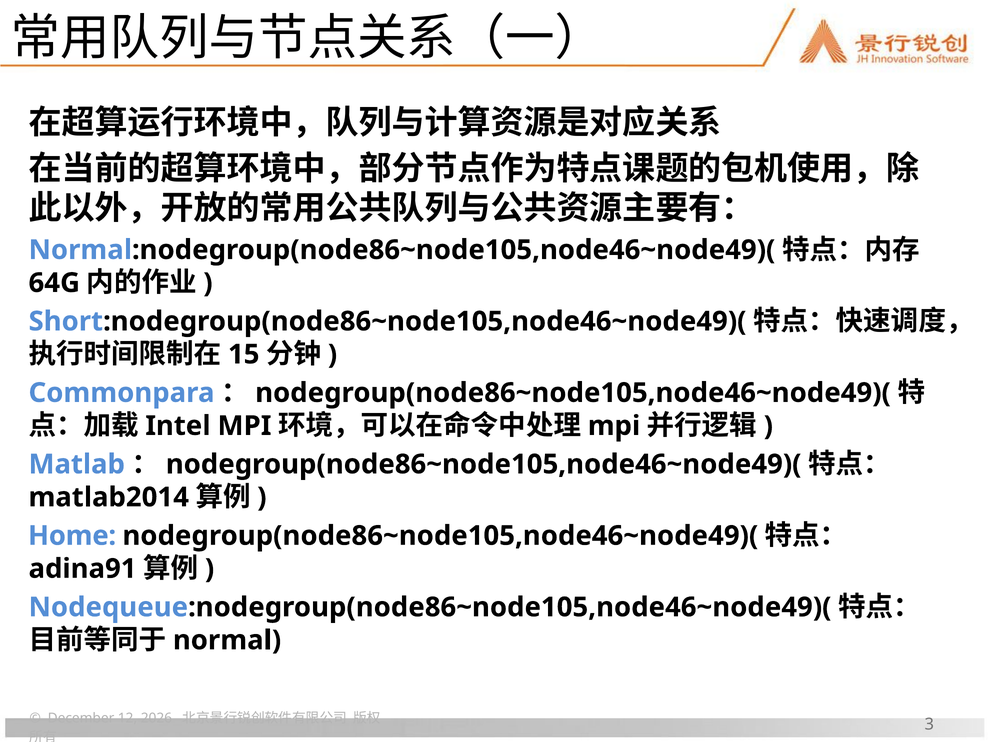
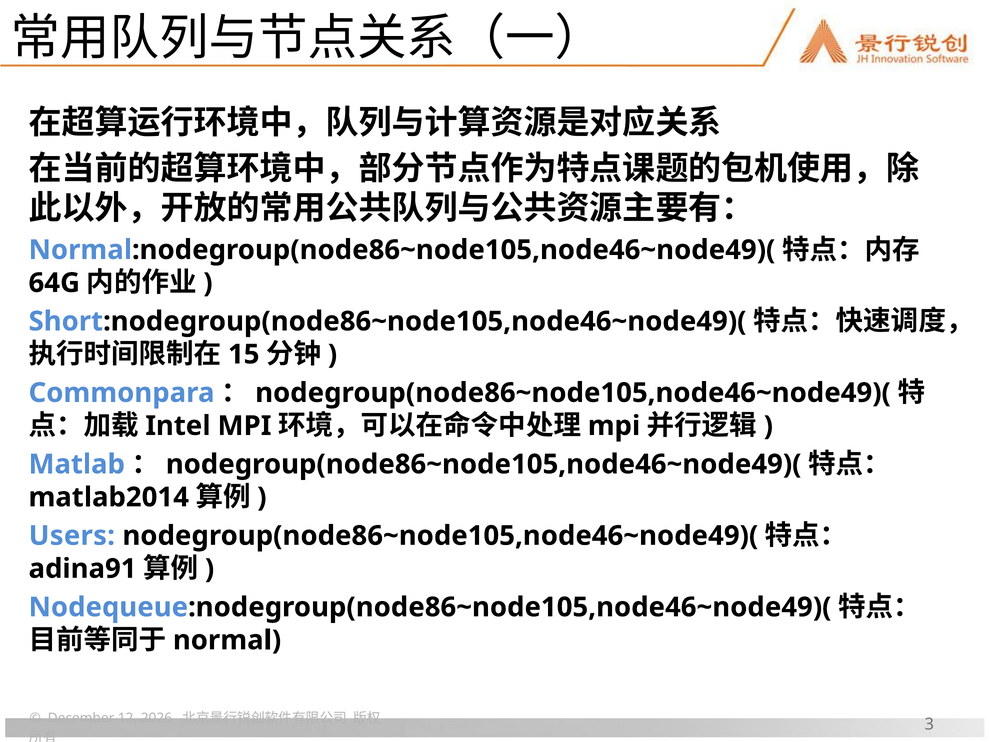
Home: Home -> Users (72, 536)
